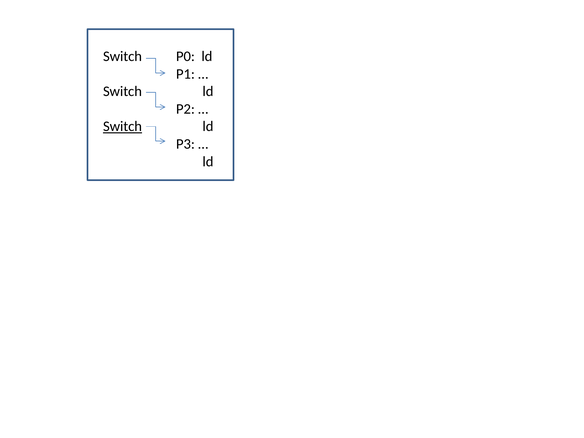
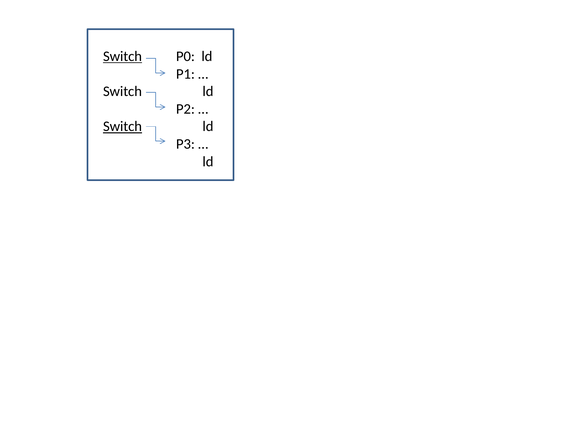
Switch underline: none -> present (123, 56)
